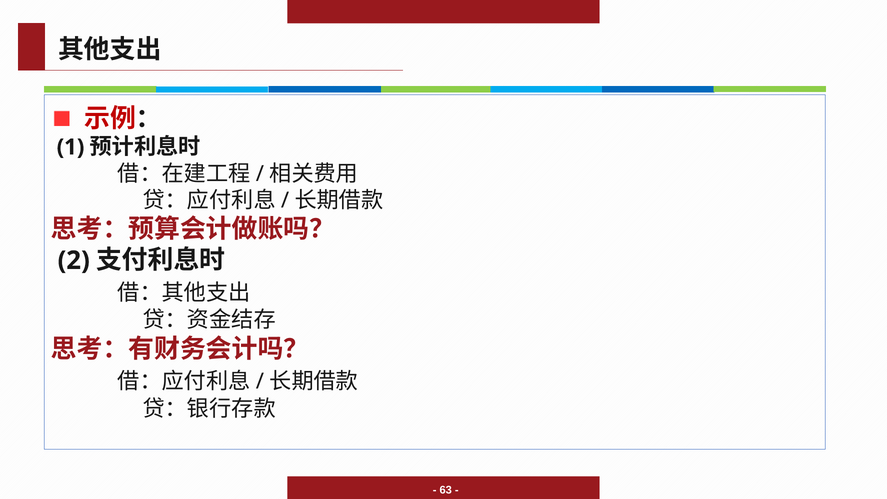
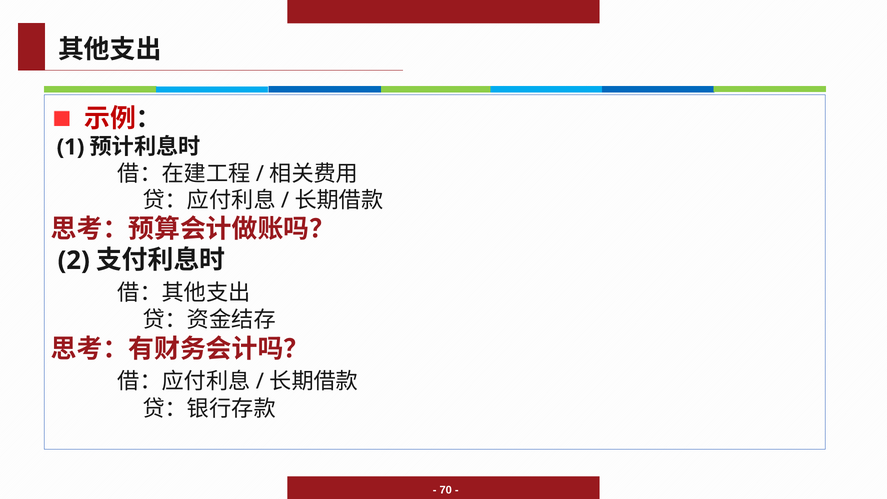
63: 63 -> 70 (446, 490)
